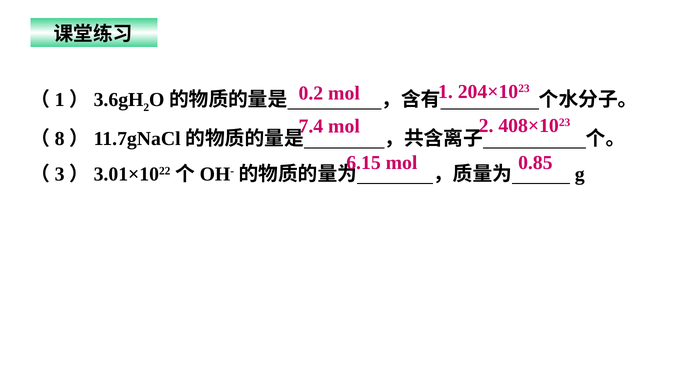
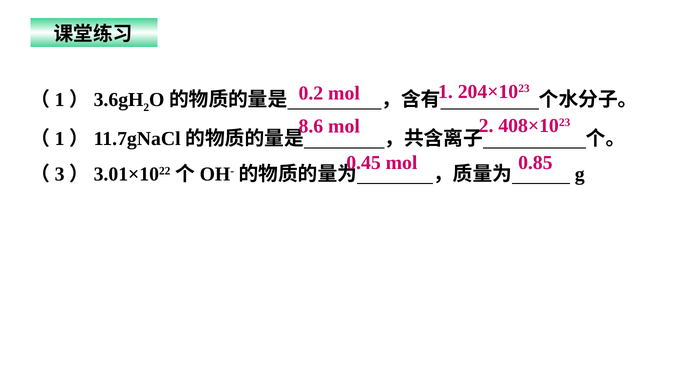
7.4: 7.4 -> 8.6 (311, 126)
8: 8 -> 1 (60, 138)
6.15: 6.15 -> 0.45 (364, 163)
